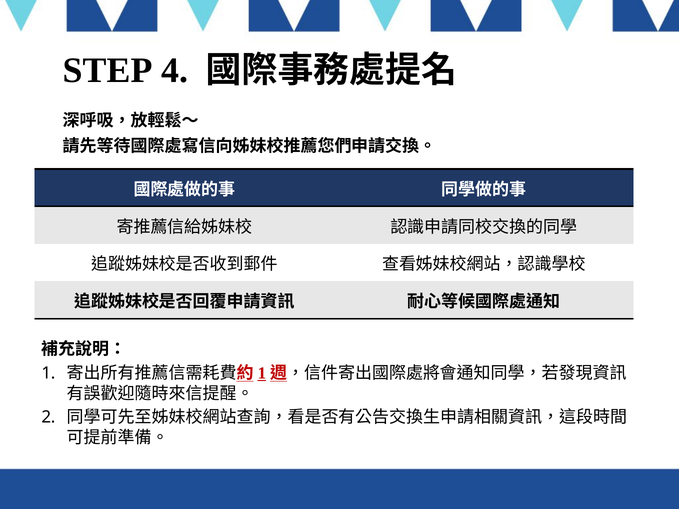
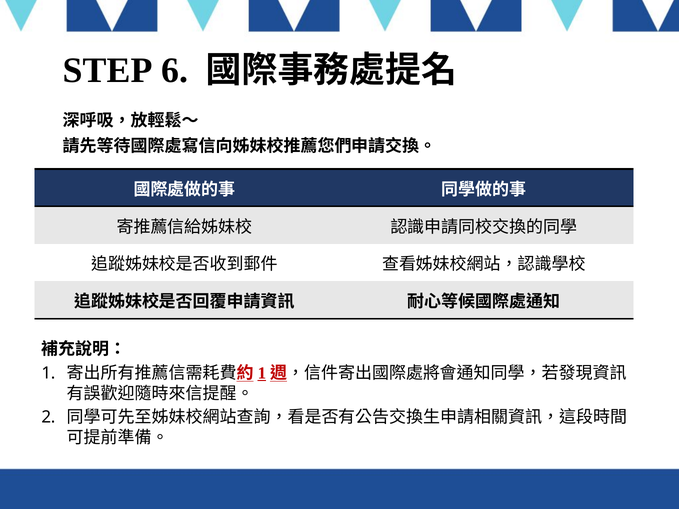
4: 4 -> 6 (175, 70)
